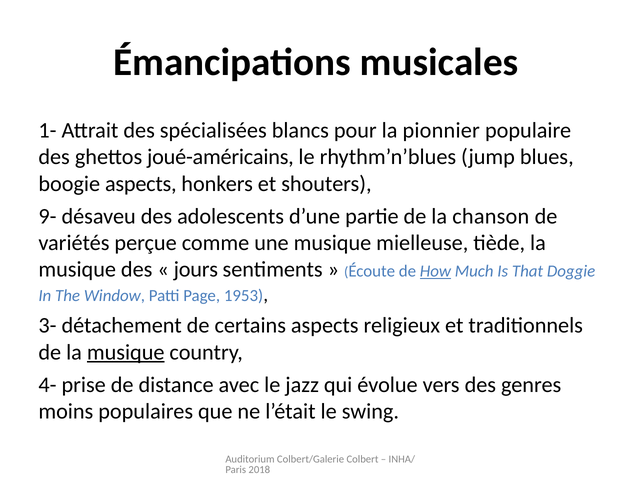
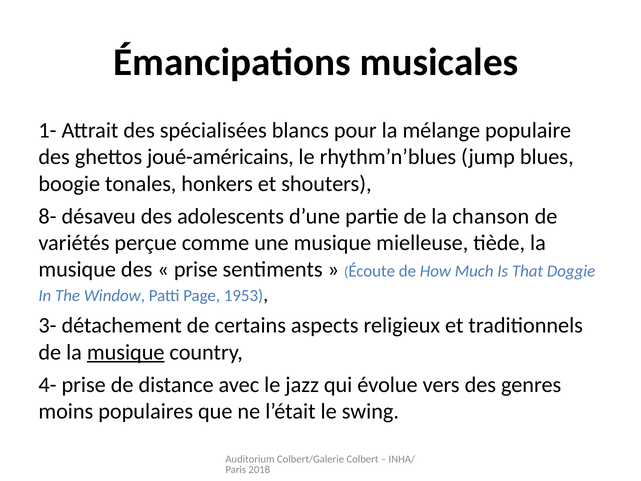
pionnier: pionnier -> mélange (441, 130)
boogie aspects: aspects -> tonales (141, 184)
9-: 9- -> 8- (47, 216)
jours: jours -> prise (196, 269)
How underline: present -> none (435, 271)
